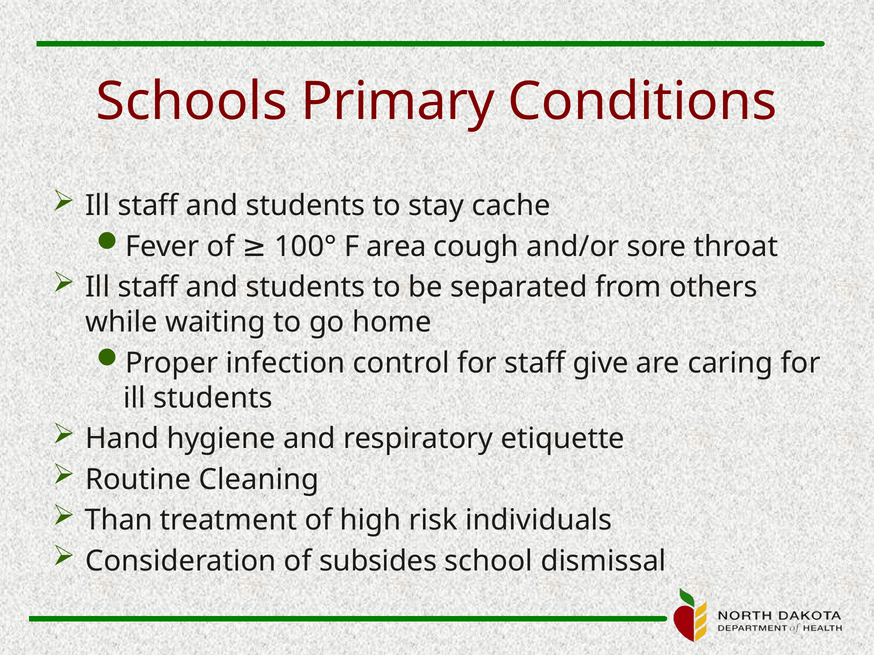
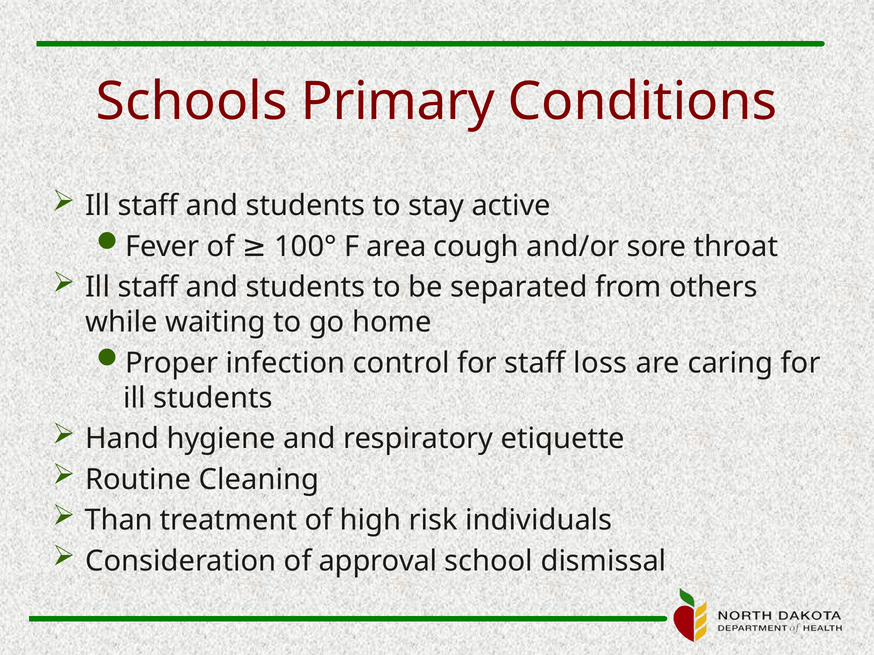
cache: cache -> active (511, 206)
give: give -> loss (600, 363)
subsides: subsides -> approval (378, 561)
